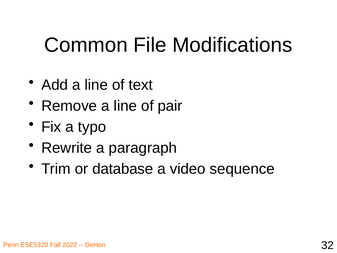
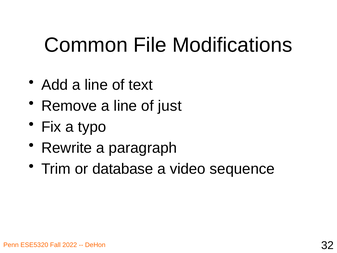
pair: pair -> just (170, 106)
